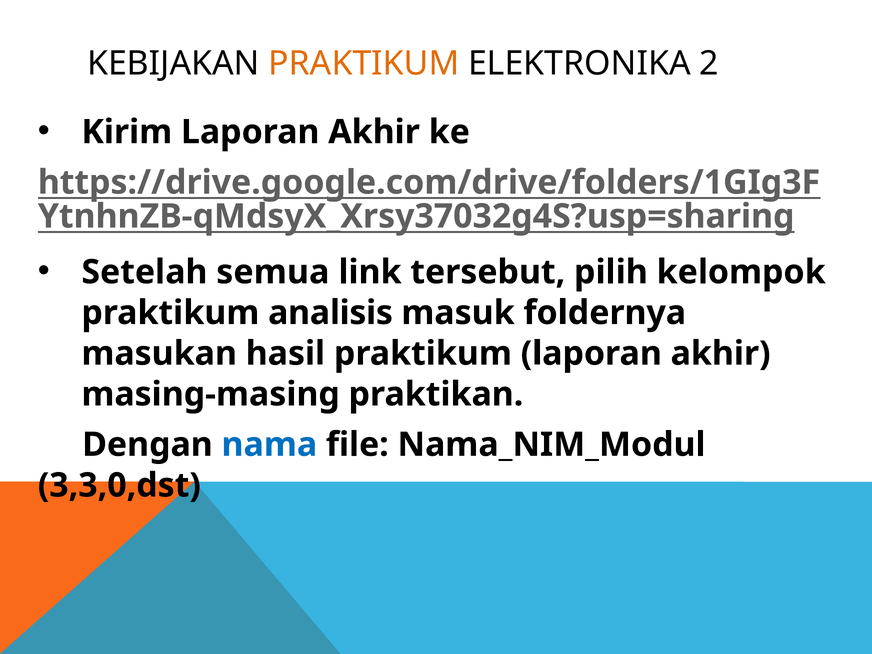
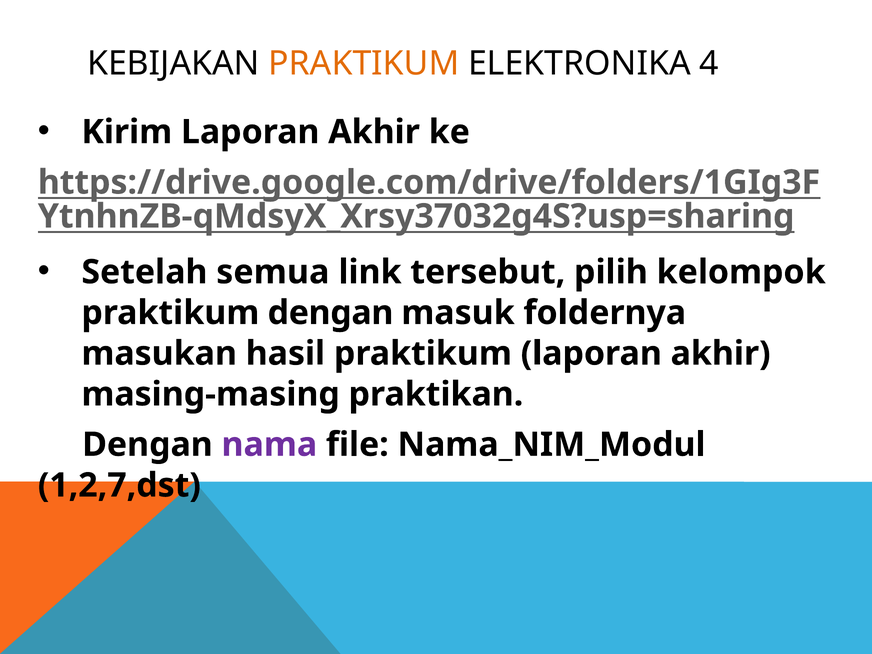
2: 2 -> 4 (709, 63)
praktikum analisis: analisis -> dengan (330, 313)
nama colour: blue -> purple (269, 445)
3,3,0,dst: 3,3,0,dst -> 1,2,7,dst (119, 485)
